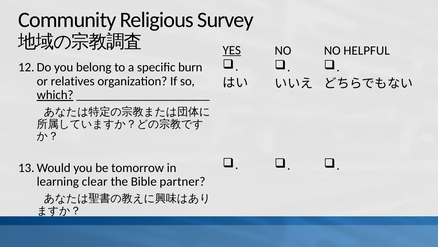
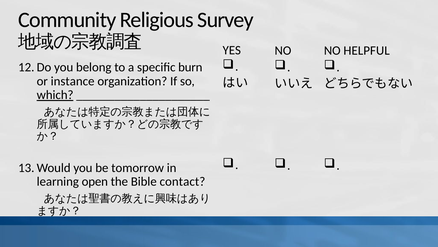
YES underline: present -> none (232, 50)
relatives: relatives -> instance (73, 81)
clear: clear -> open (95, 181)
partner: partner -> contact (182, 181)
